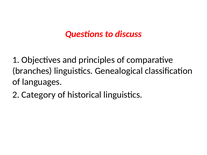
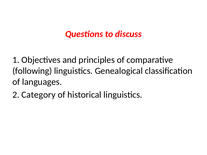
branches: branches -> following (32, 71)
